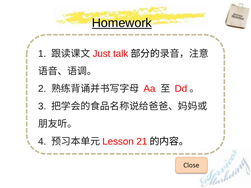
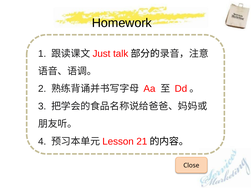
Homework underline: present -> none (122, 23)
